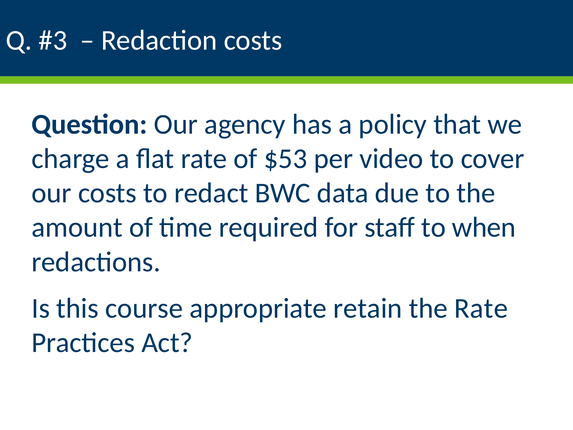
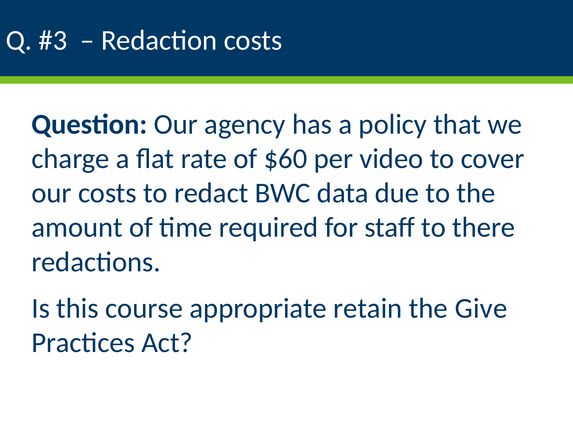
$53: $53 -> $60 (286, 159)
when: when -> there (484, 227)
the Rate: Rate -> Give (481, 308)
